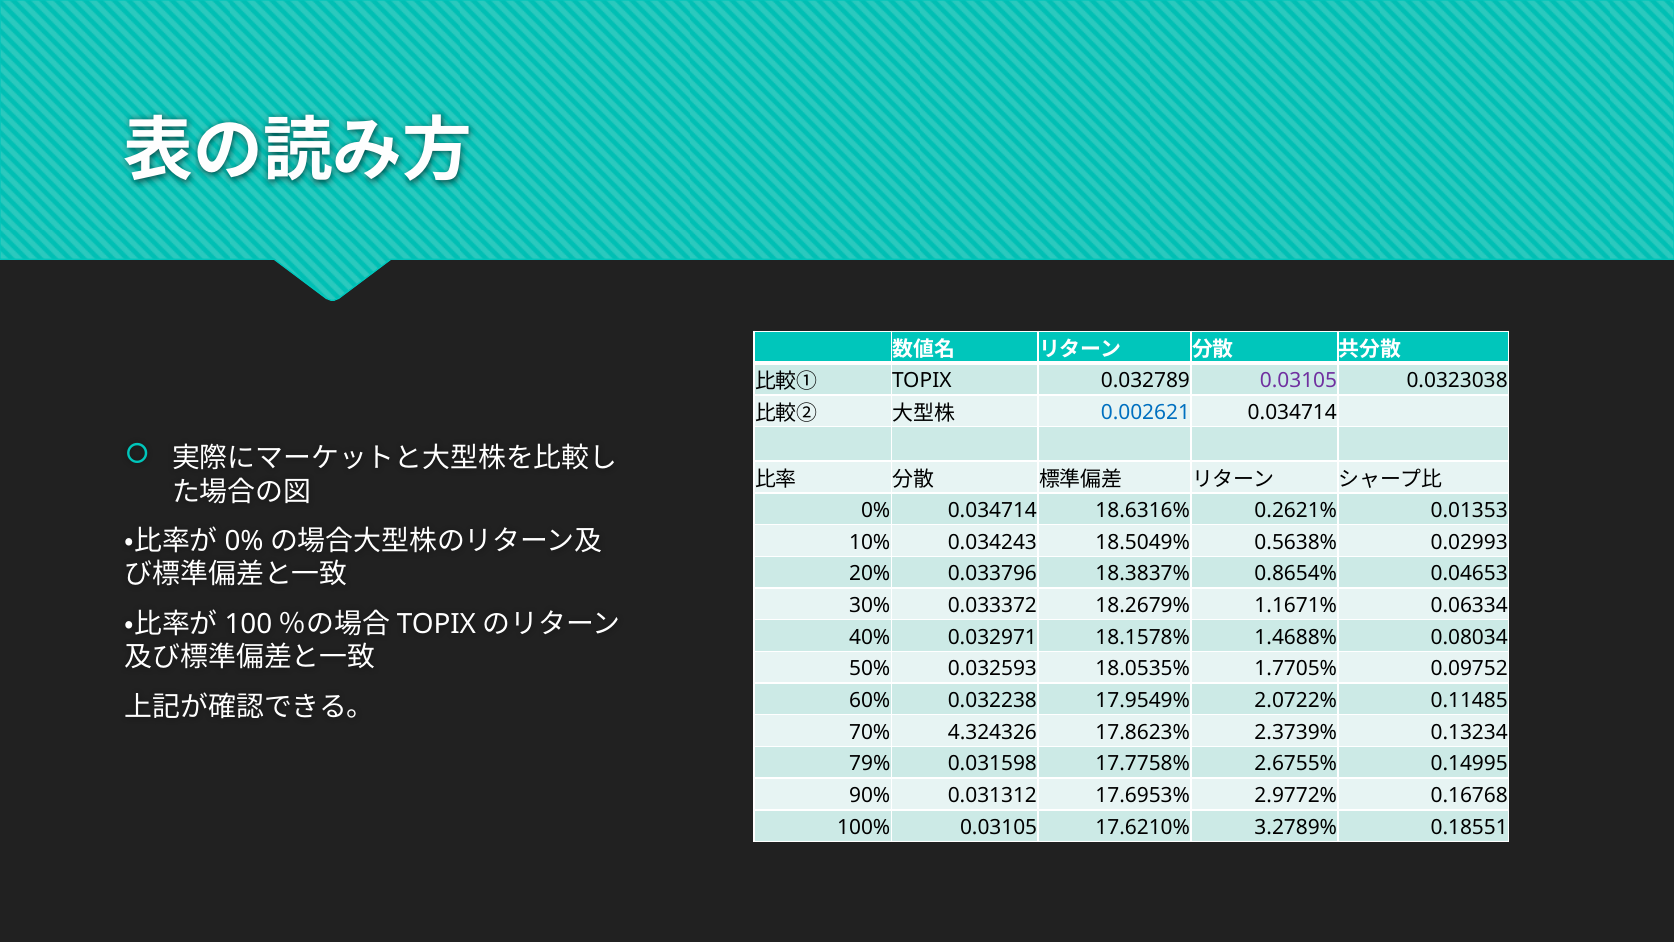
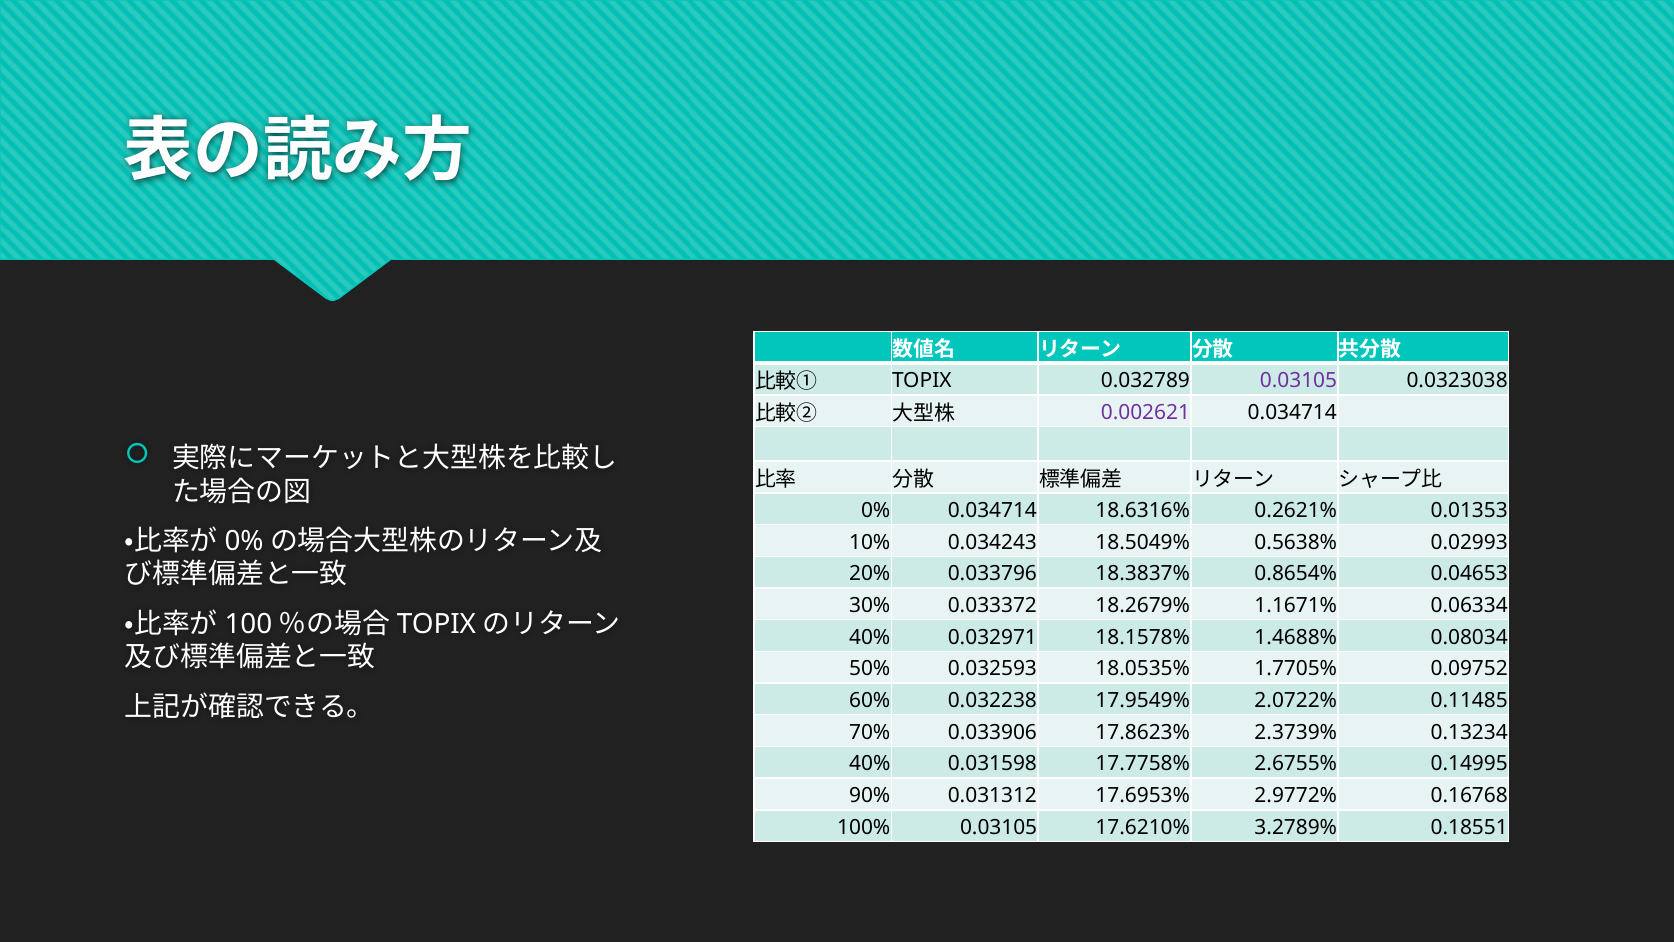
0.002621 colour: blue -> purple (1145, 412)
4.324326: 4.324326 -> 0.033906 (992, 732)
79%: 79% -> 40% (870, 764)
